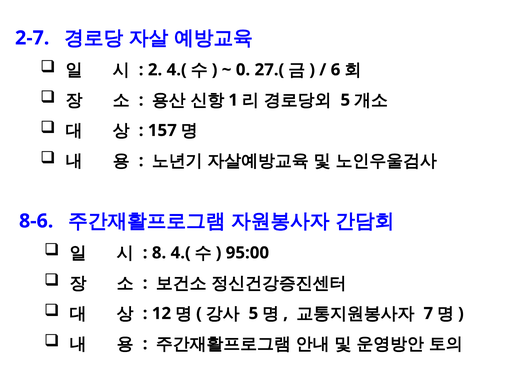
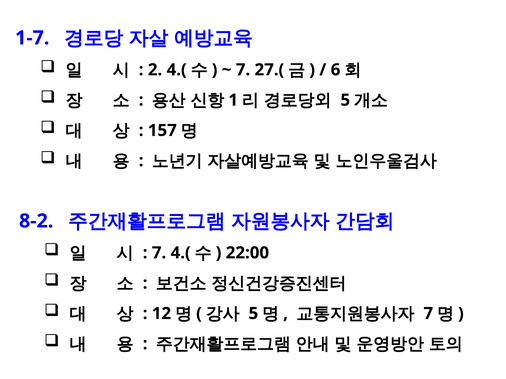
2-7: 2-7 -> 1-7 (32, 38)
0: 0 -> 7 (243, 70)
8-6: 8-6 -> 8-2 (36, 221)
8: 8 -> 7 (159, 253)
95:00: 95:00 -> 22:00 (247, 253)
